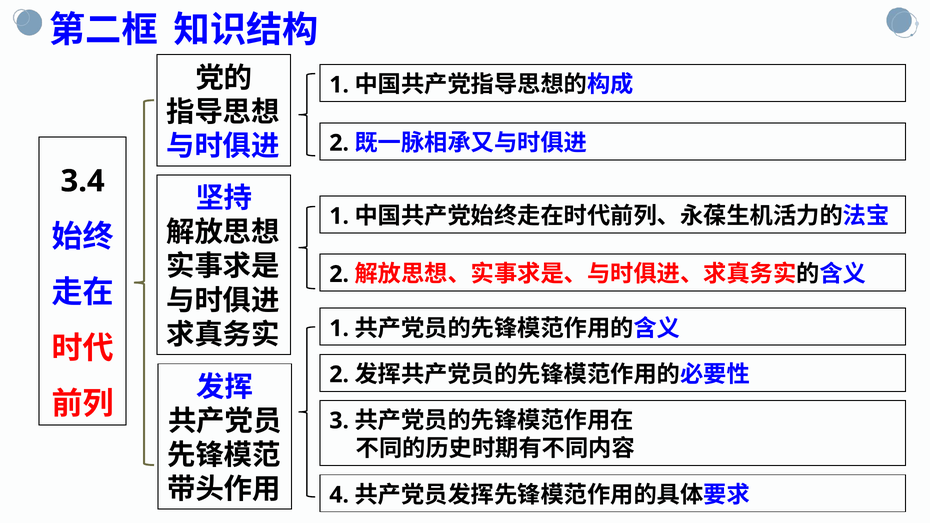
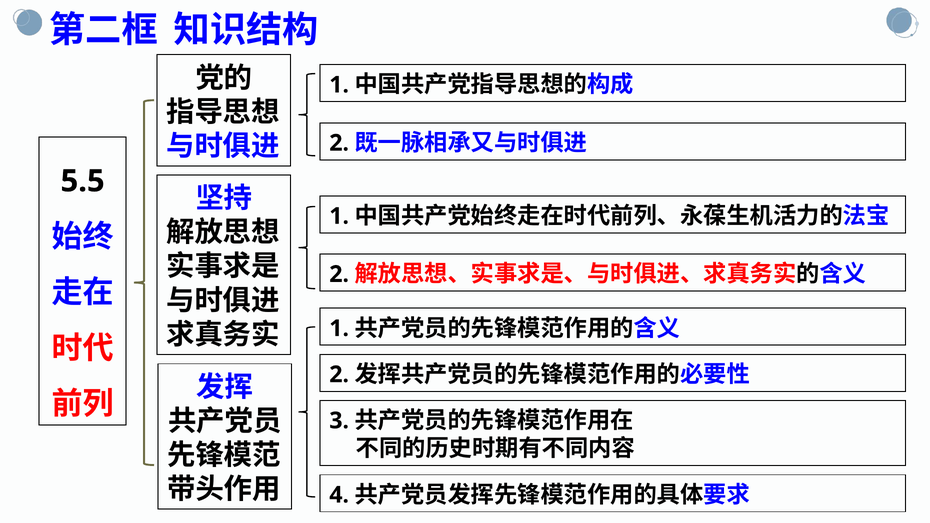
3.4: 3.4 -> 5.5 (83, 181)
